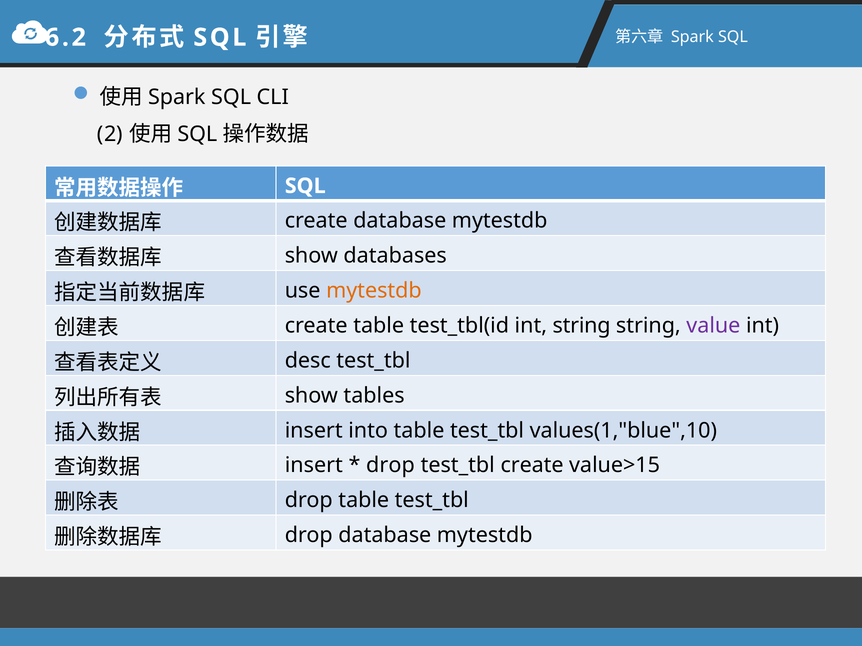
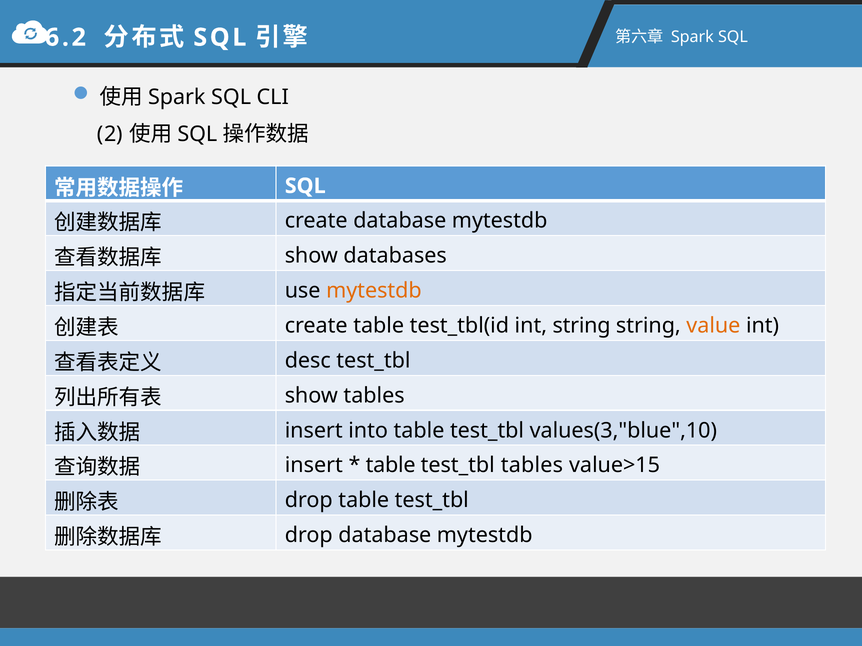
value colour: purple -> orange (713, 326)
values(1,"blue",10: values(1,"blue",10 -> values(3,"blue",10 (623, 431)
drop: drop -> table (391, 466)
create: create -> tables (532, 466)
